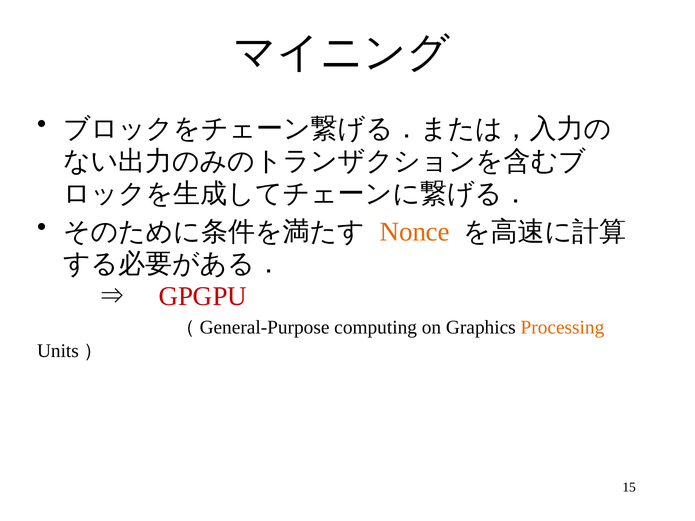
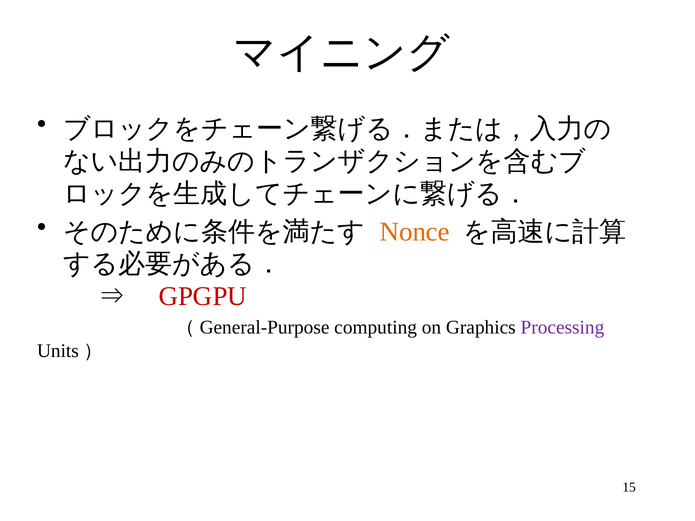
Processing colour: orange -> purple (562, 328)
